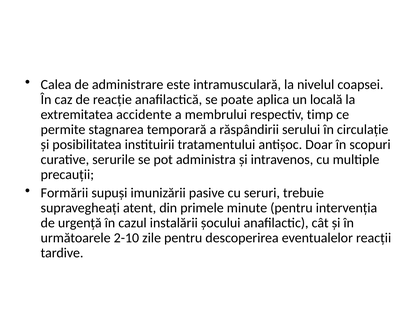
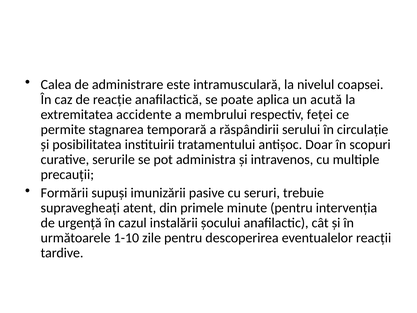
locală: locală -> acută (326, 99)
timp: timp -> feţei (320, 114)
2-10: 2-10 -> 1-10 (126, 238)
